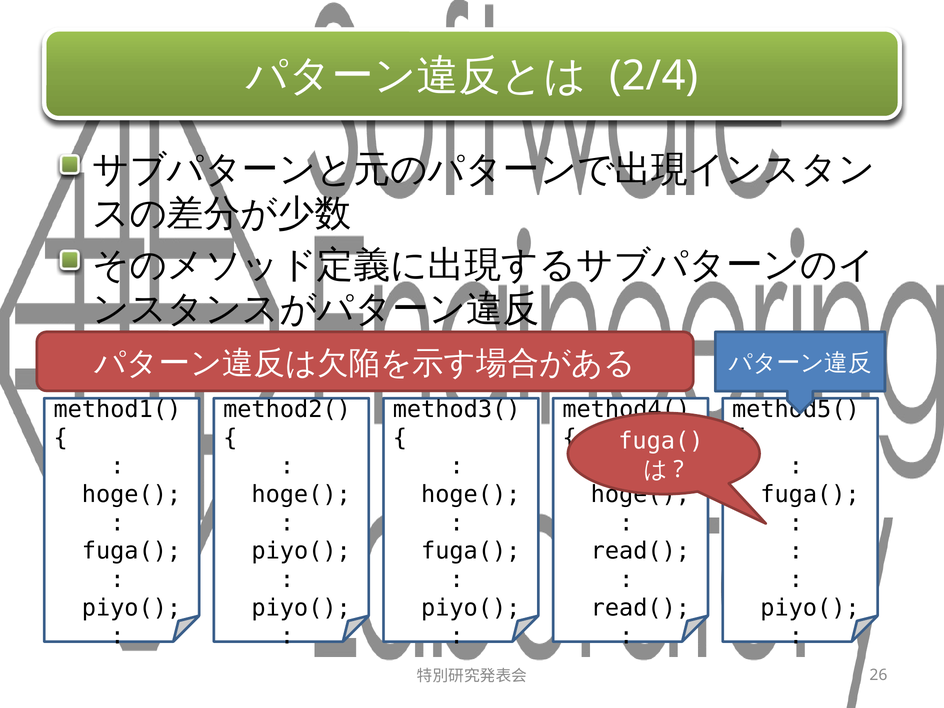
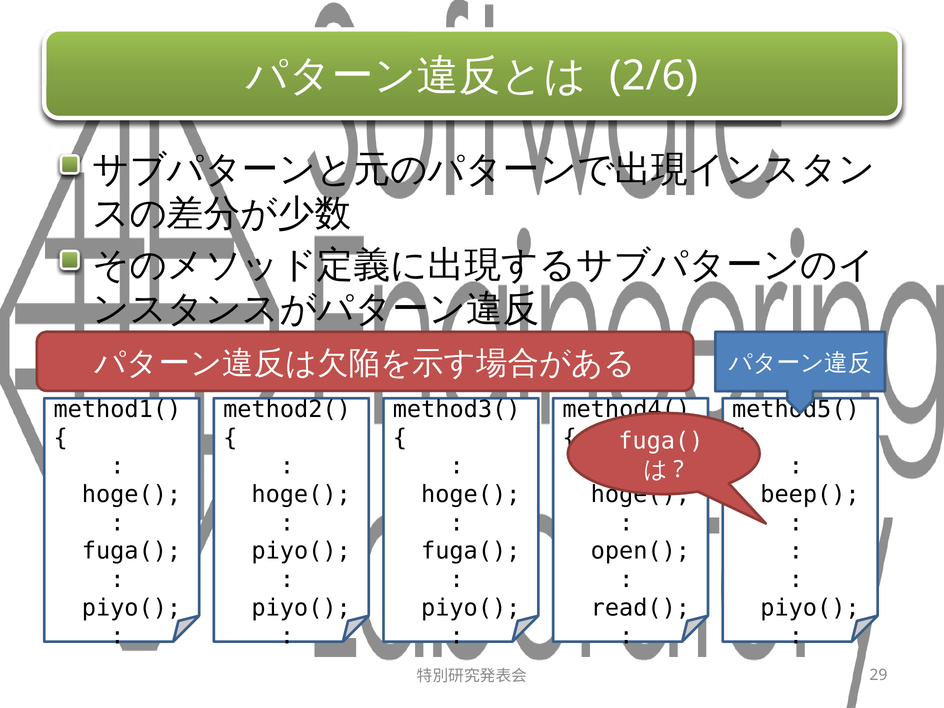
2/4: 2/4 -> 2/6 (654, 76)
fuga(: fuga( -> beep( (810, 494)
read(: read( -> open( (640, 551)
26: 26 -> 29 (878, 675)
